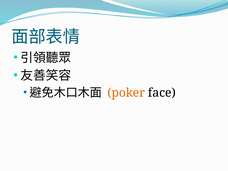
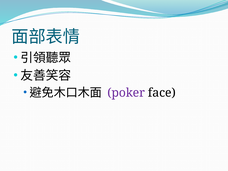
poker colour: orange -> purple (126, 93)
